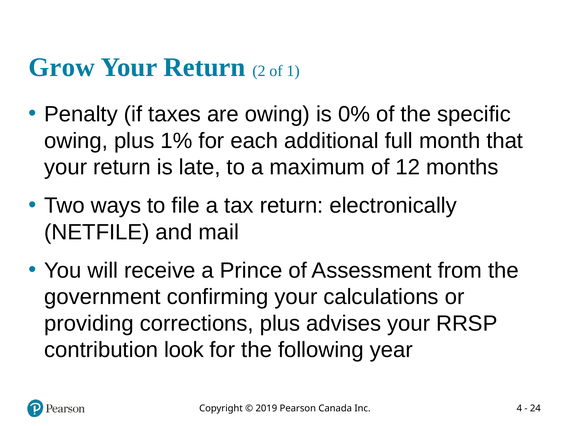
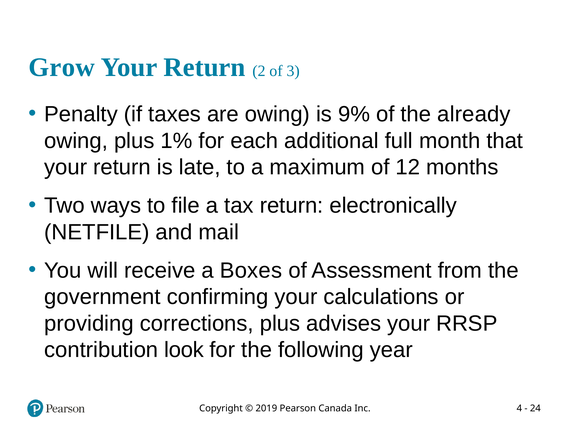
1: 1 -> 3 (293, 71)
0%: 0% -> 9% (354, 114)
specific: specific -> already (474, 114)
Prince: Prince -> Boxes (251, 270)
